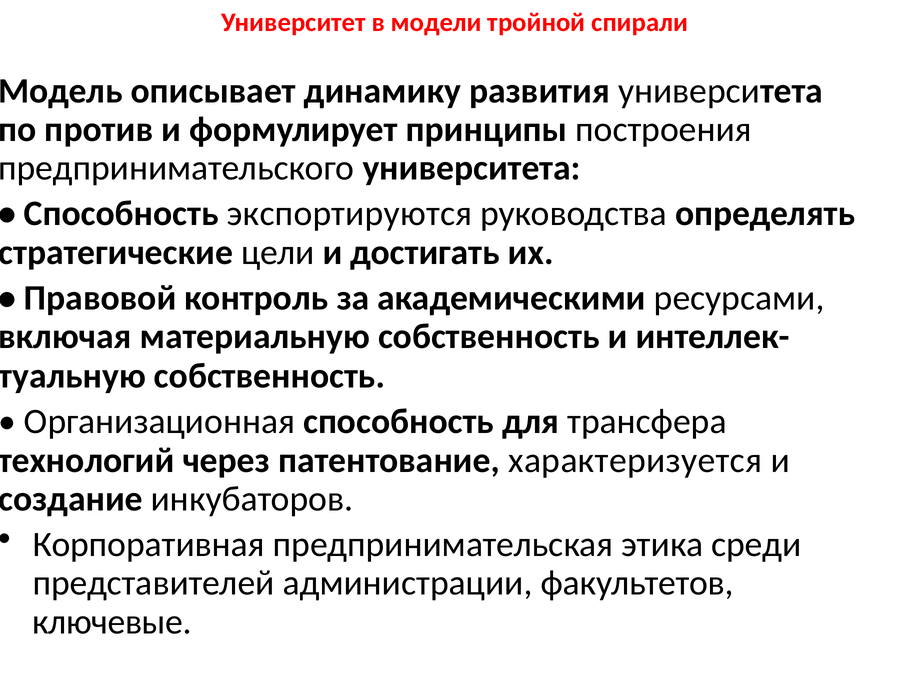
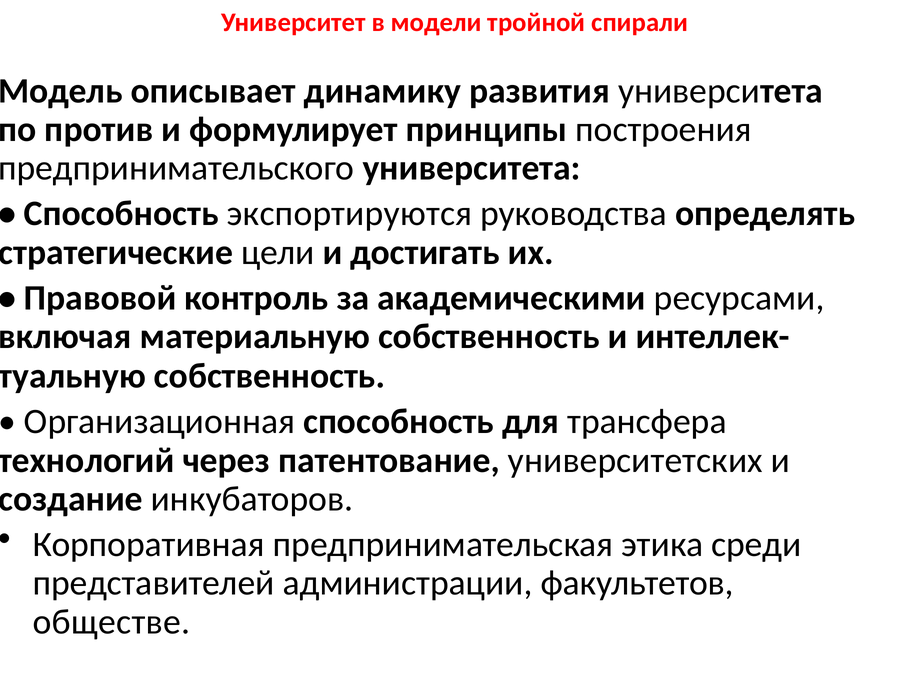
характеризуется: характеризуется -> университетских (635, 460)
ключевые: ключевые -> обществе (112, 622)
